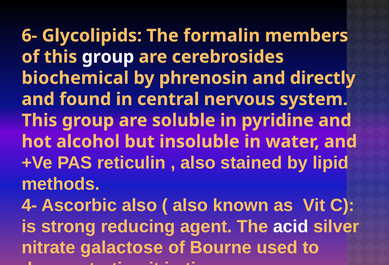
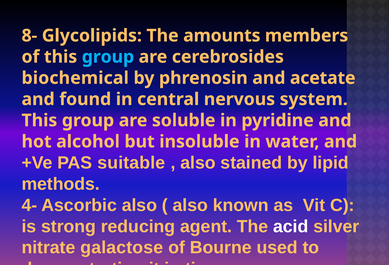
6-: 6- -> 8- (29, 36)
formalin: formalin -> amounts (222, 36)
group colour: white -> light blue (108, 57)
directly: directly -> acetate (323, 78)
reticulin: reticulin -> suitable (131, 163)
